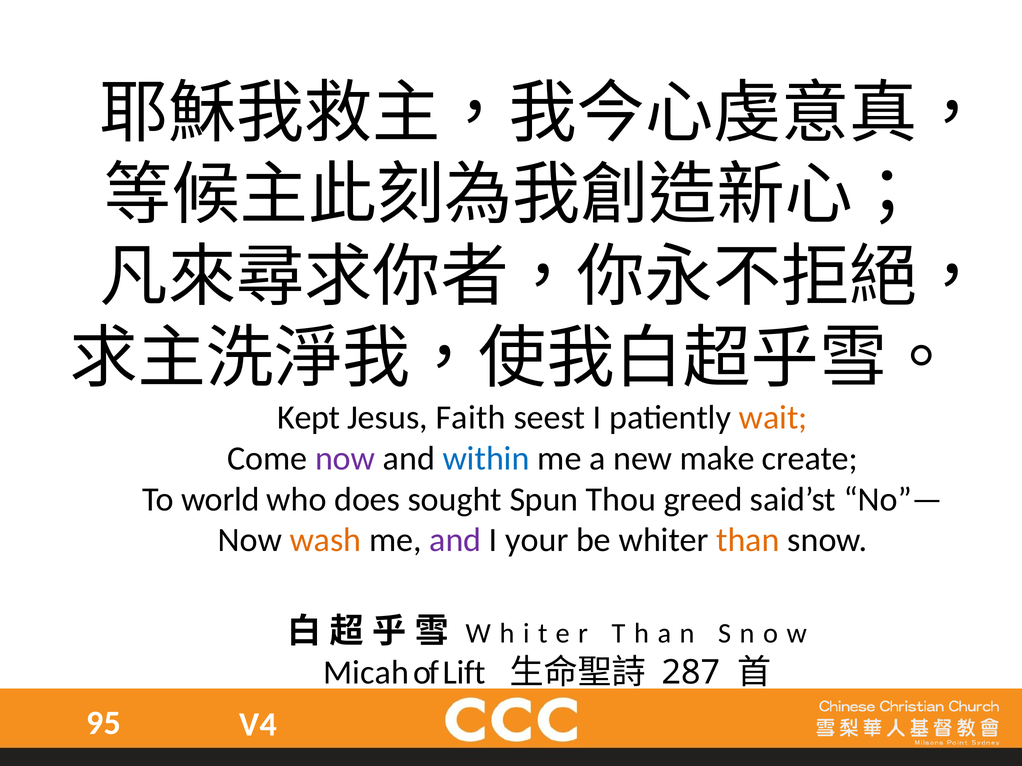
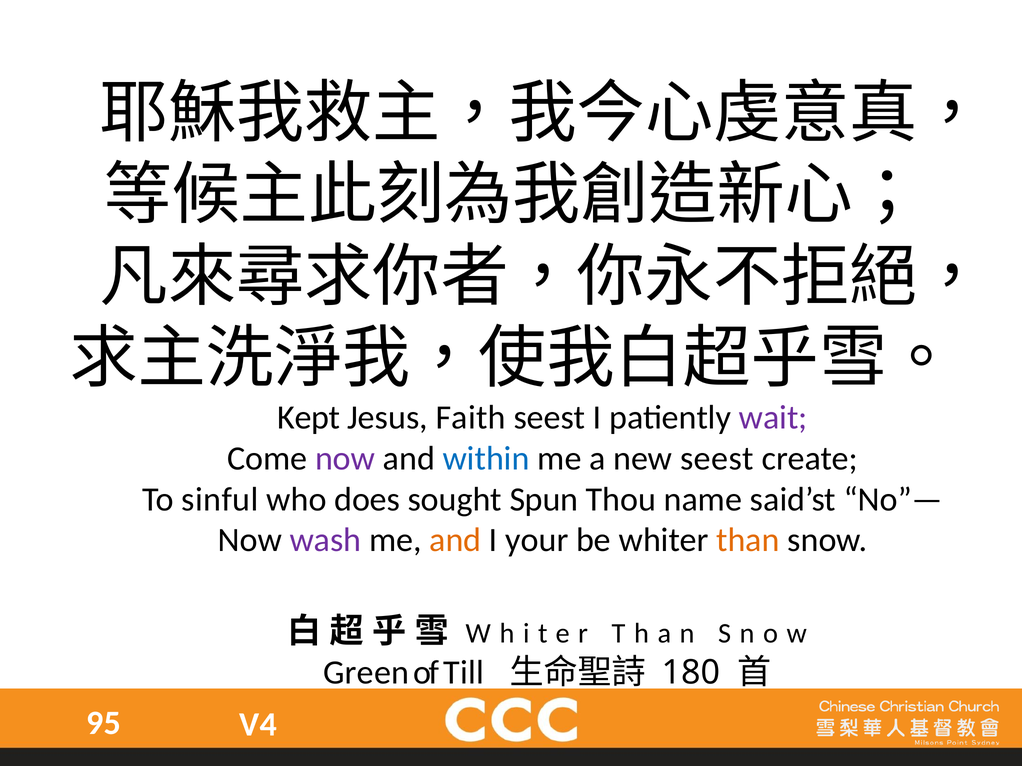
wait colour: orange -> purple (773, 418)
new make: make -> seest (717, 459)
world: world -> sinful (220, 500)
greed: greed -> name (703, 500)
wash colour: orange -> purple (325, 541)
and colour: purple -> orange (455, 541)
Micah: Micah -> Green (366, 673)
Lift: Lift -> Till (464, 673)
287: 287 -> 180 (691, 673)
